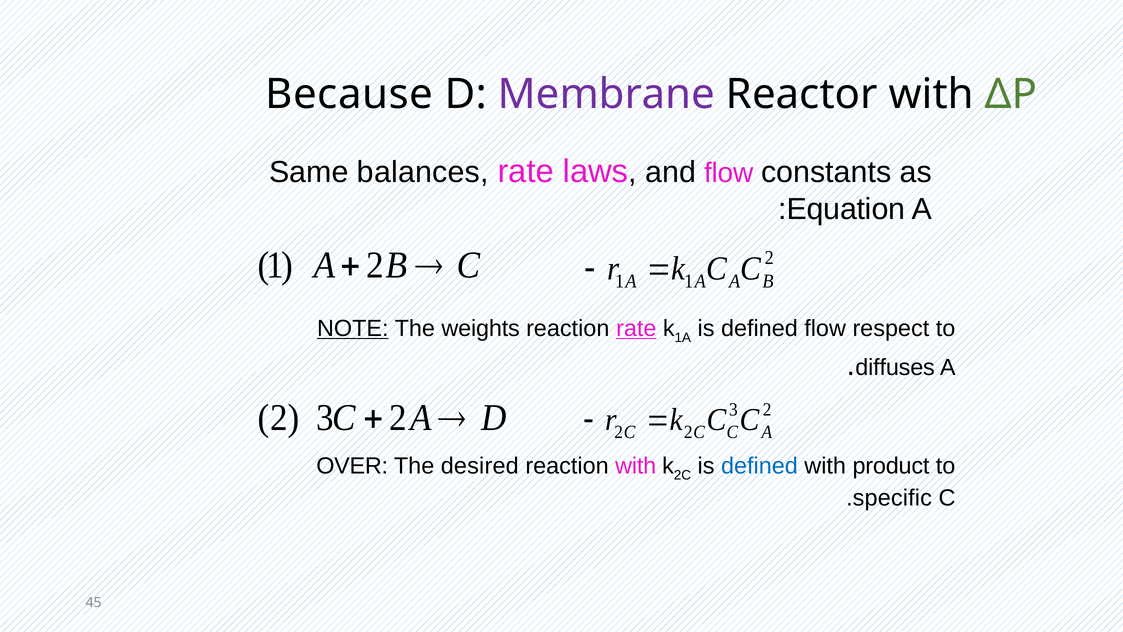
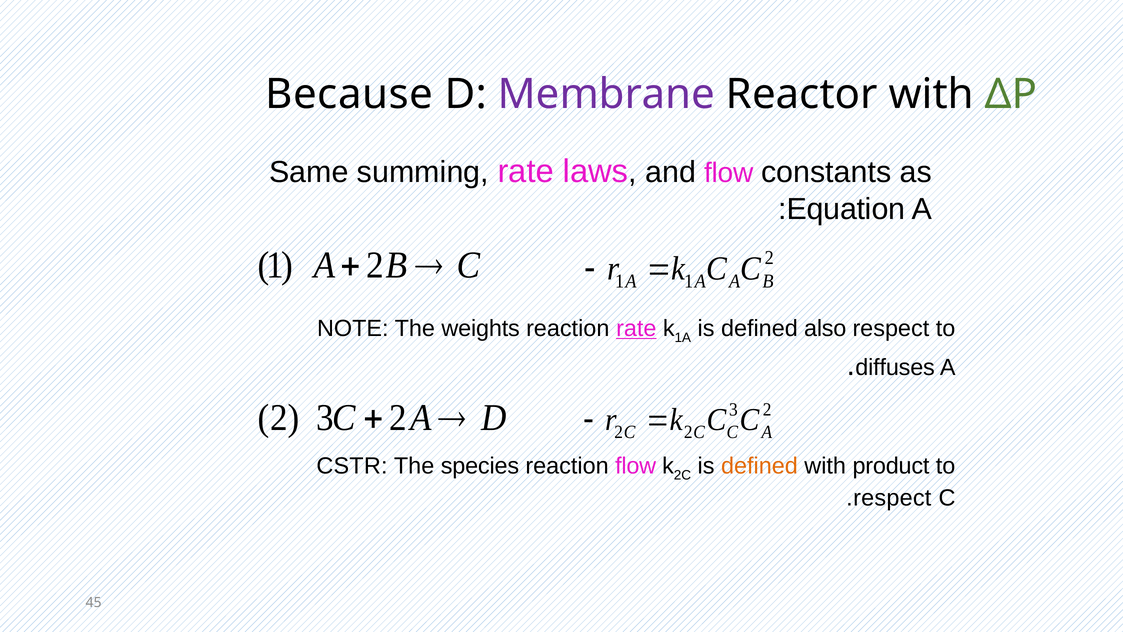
balances: balances -> summing (423, 172)
NOTE underline: present -> none (353, 328)
defined flow: flow -> also (825, 328)
OVER: OVER -> CSTR (352, 466)
desired: desired -> species (480, 466)
reaction with: with -> flow (636, 466)
defined colour: blue -> orange (759, 466)
specific: specific -> respect (892, 498)
